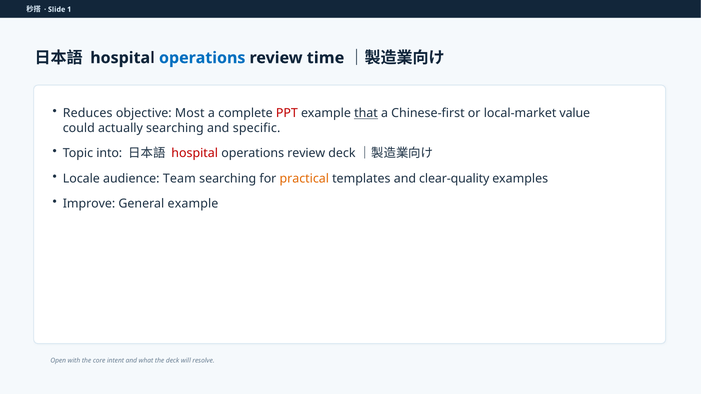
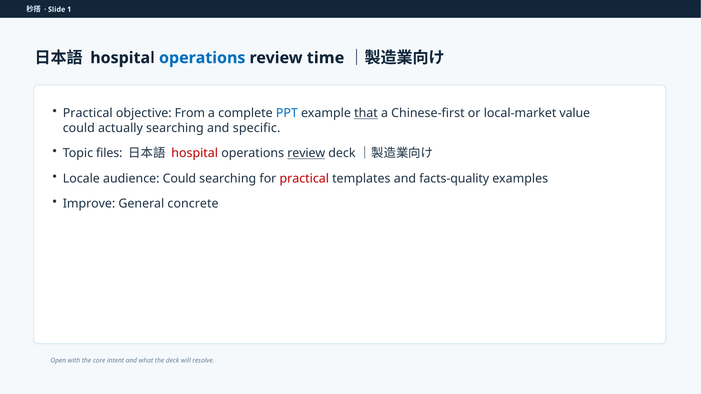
Reduces: Reduces -> Practical (88, 113)
Most: Most -> From (190, 113)
PPT colour: red -> blue (287, 113)
into: into -> files (109, 153)
review underline: none -> present (306, 153)
audience Team: Team -> Could (179, 179)
practical colour: orange -> red (304, 179)
clear-quality: clear-quality -> facts-quality (454, 179)
General example: example -> concrete (193, 204)
